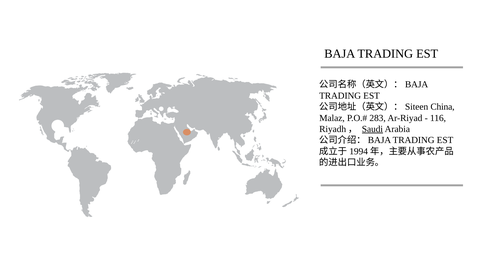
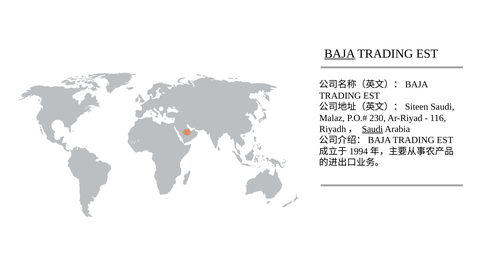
BAJA underline: none -> present (340, 54)
China: China -> Saudi (442, 107)
283: 283 -> 230 (378, 118)
